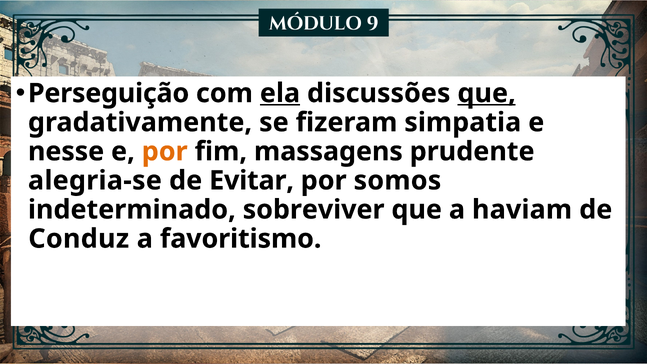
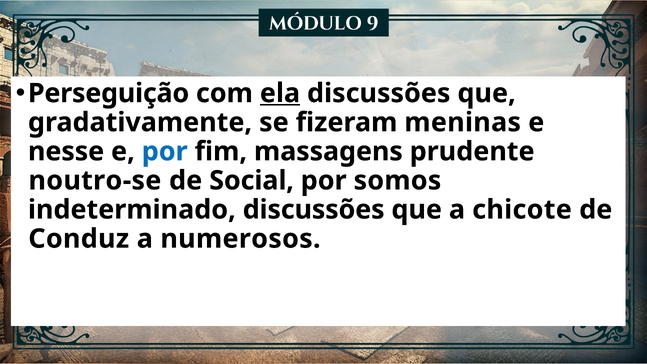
que underline: present -> none (487, 93)
simpatia: simpatia -> meninas (463, 122)
por colour: orange -> blue (165, 151)
alegria-se: alegria-se -> noutro-se (95, 181)
Evitar: Evitar -> Social (252, 181)
indeterminado sobreviver: sobreviver -> discussões (314, 210)
haviam: haviam -> chicote (522, 210)
favoritismo: favoritismo -> numerosos (240, 239)
